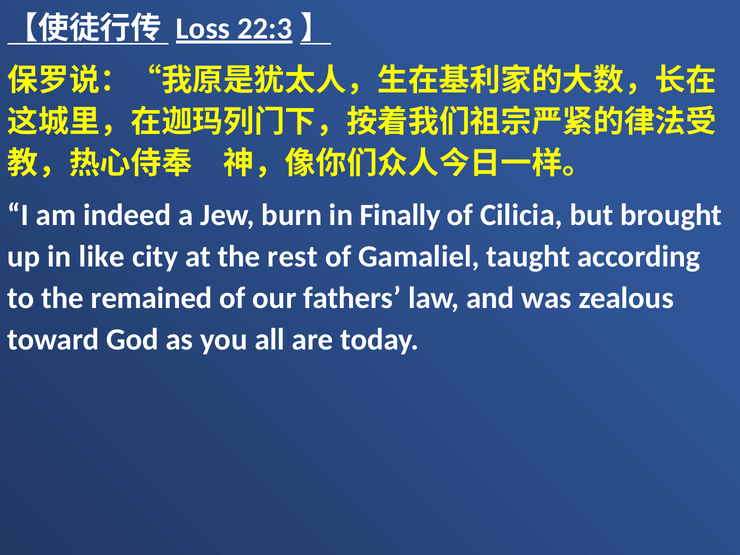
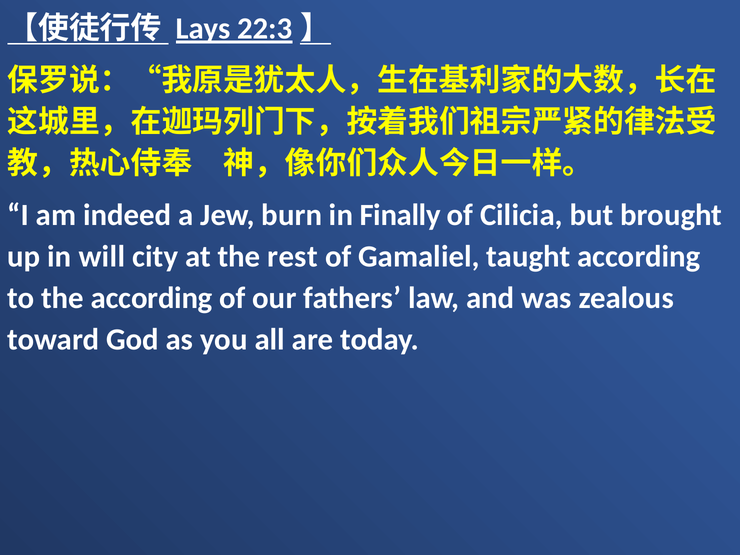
Loss: Loss -> Lays (203, 29)
like: like -> will (102, 256)
the remained: remained -> according (152, 298)
